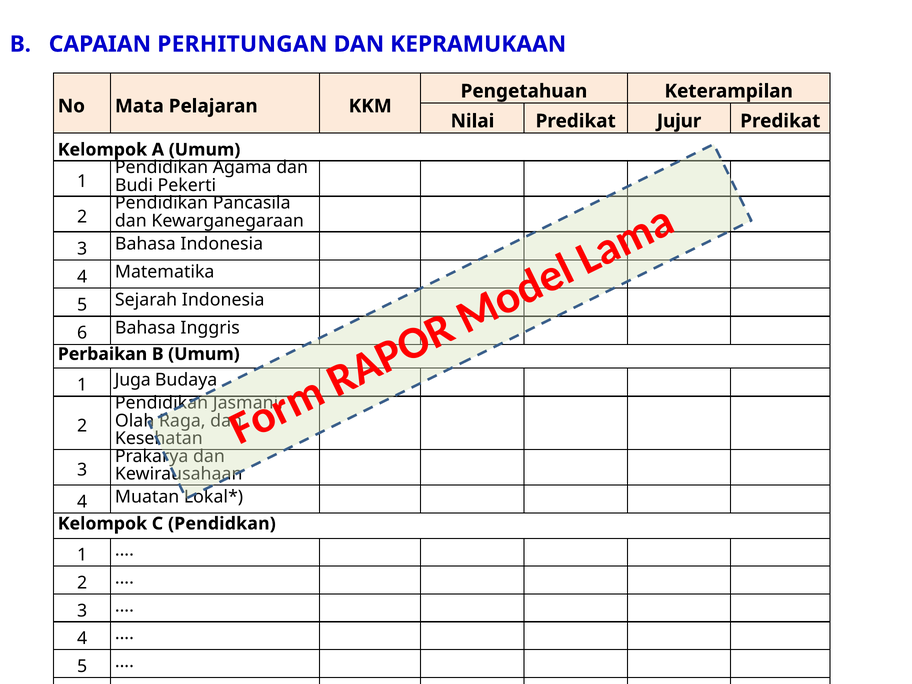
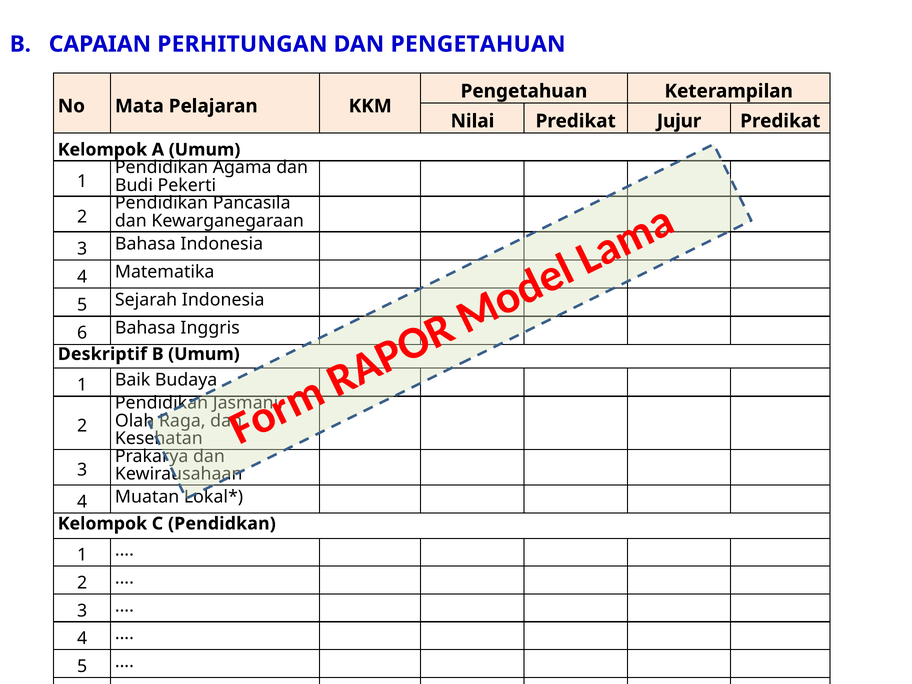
DAN KEPRAMUKAAN: KEPRAMUKAAN -> PENGETAHUAN (478, 44)
Perbaikan: Perbaikan -> Deskriptif (102, 354)
Juga: Juga -> Baik (133, 380)
